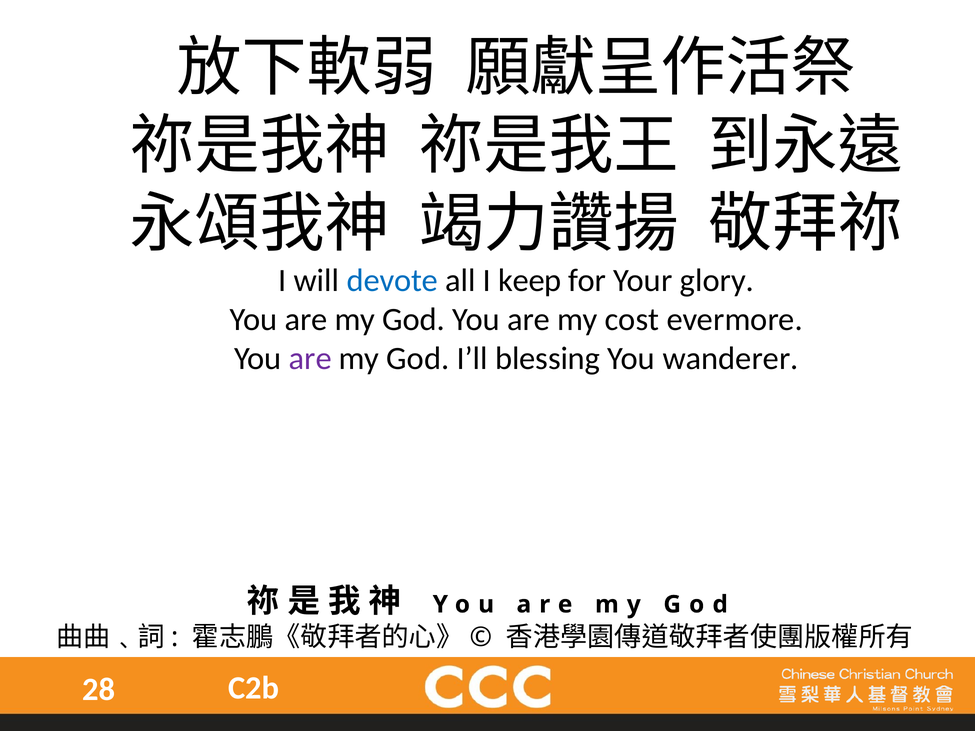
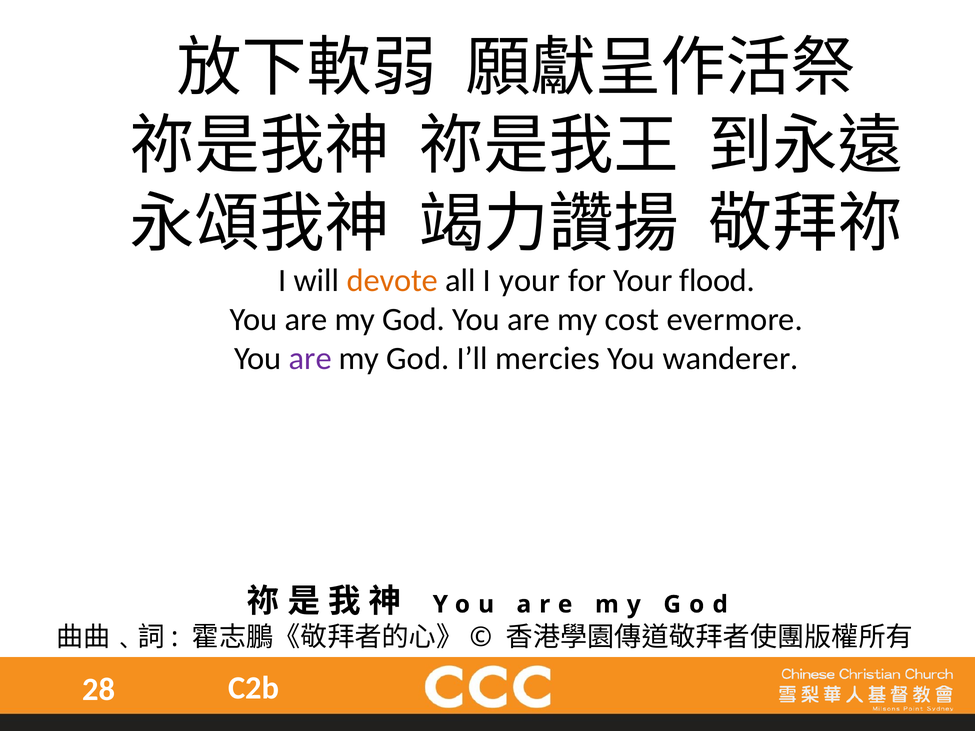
devote colour: blue -> orange (392, 281)
I keep: keep -> your (530, 281)
glory: glory -> flood (717, 281)
blessing: blessing -> mercies (547, 359)
